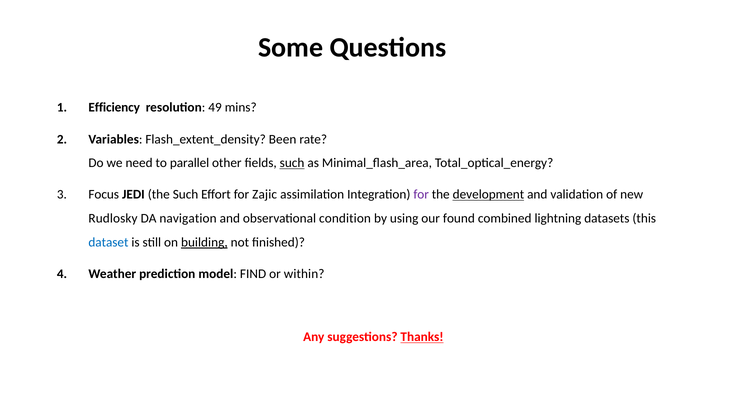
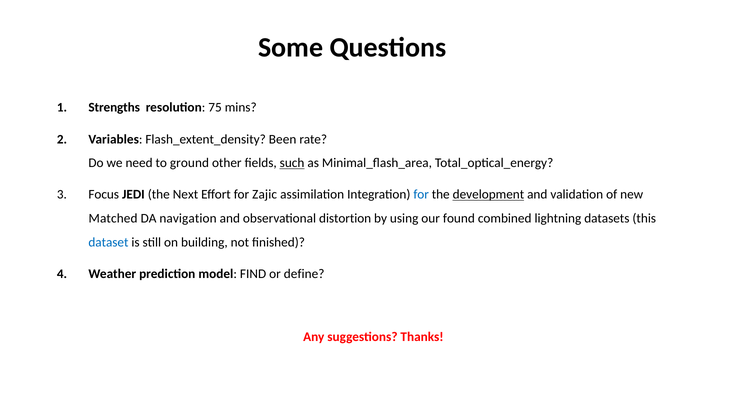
Efficiency: Efficiency -> Strengths (114, 108)
49: 49 -> 75 (215, 108)
parallel: parallel -> ground (189, 163)
the Such: Such -> Next (185, 195)
for colour: purple -> blue (421, 195)
Rudlosky: Rudlosky -> Matched (113, 218)
condition: condition -> distortion (345, 218)
building underline: present -> none (204, 242)
within: within -> define (304, 274)
Thanks underline: present -> none (422, 337)
